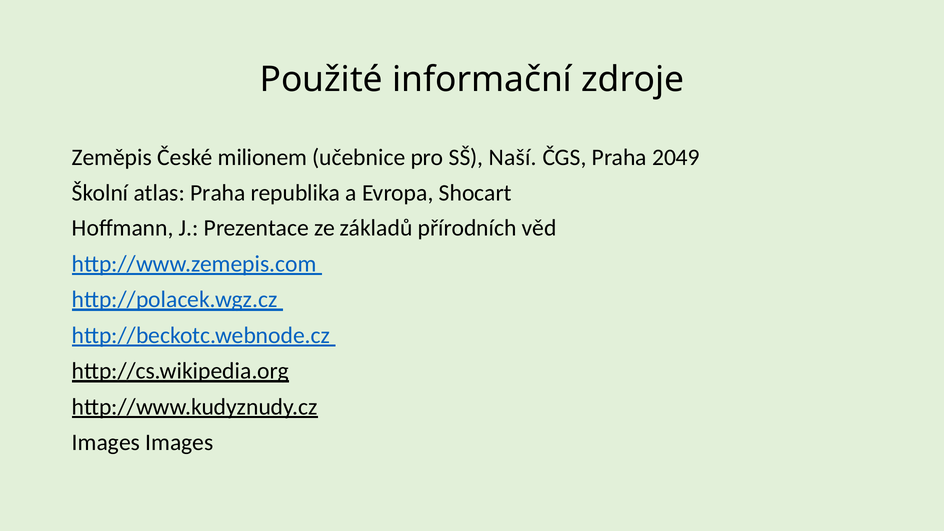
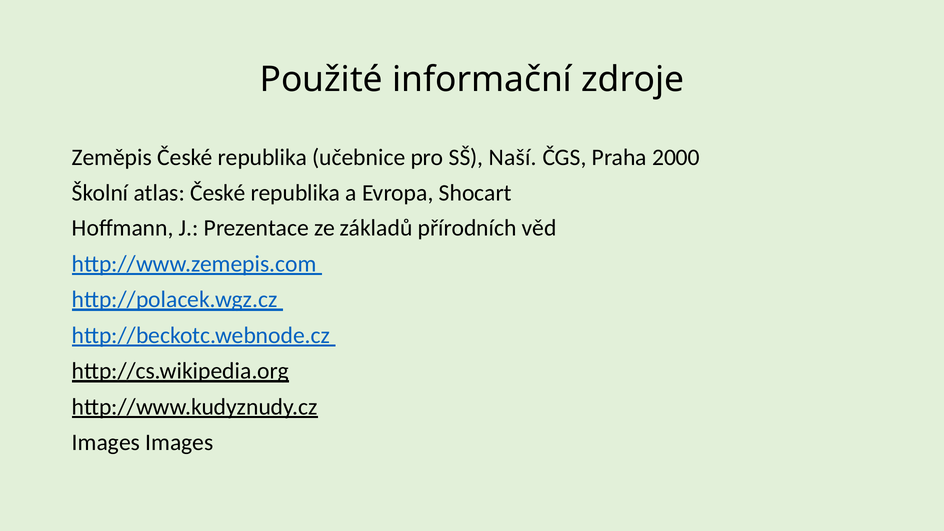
Zeměpis České milionem: milionem -> republika (262, 157)
2049: 2049 -> 2000 (676, 157)
atlas Praha: Praha -> České (218, 193)
